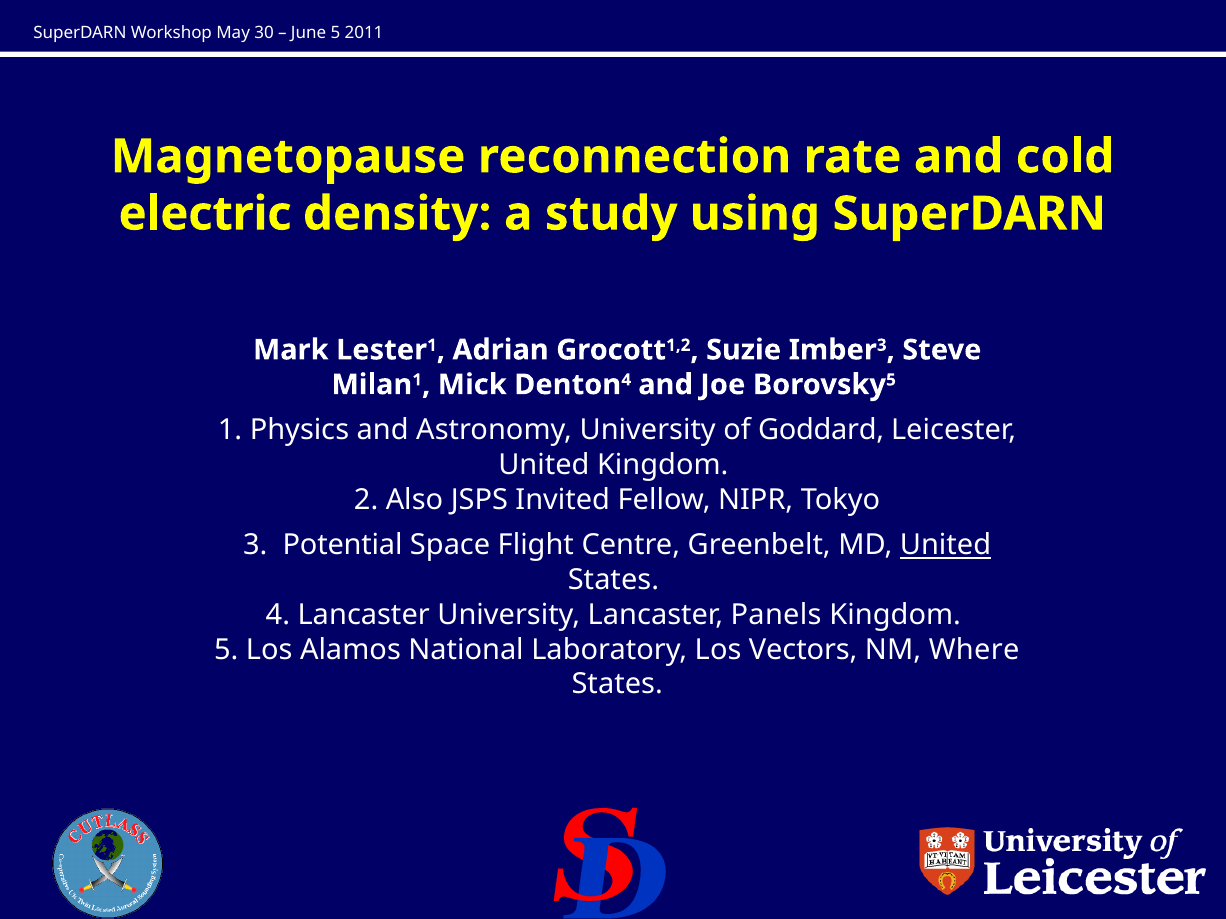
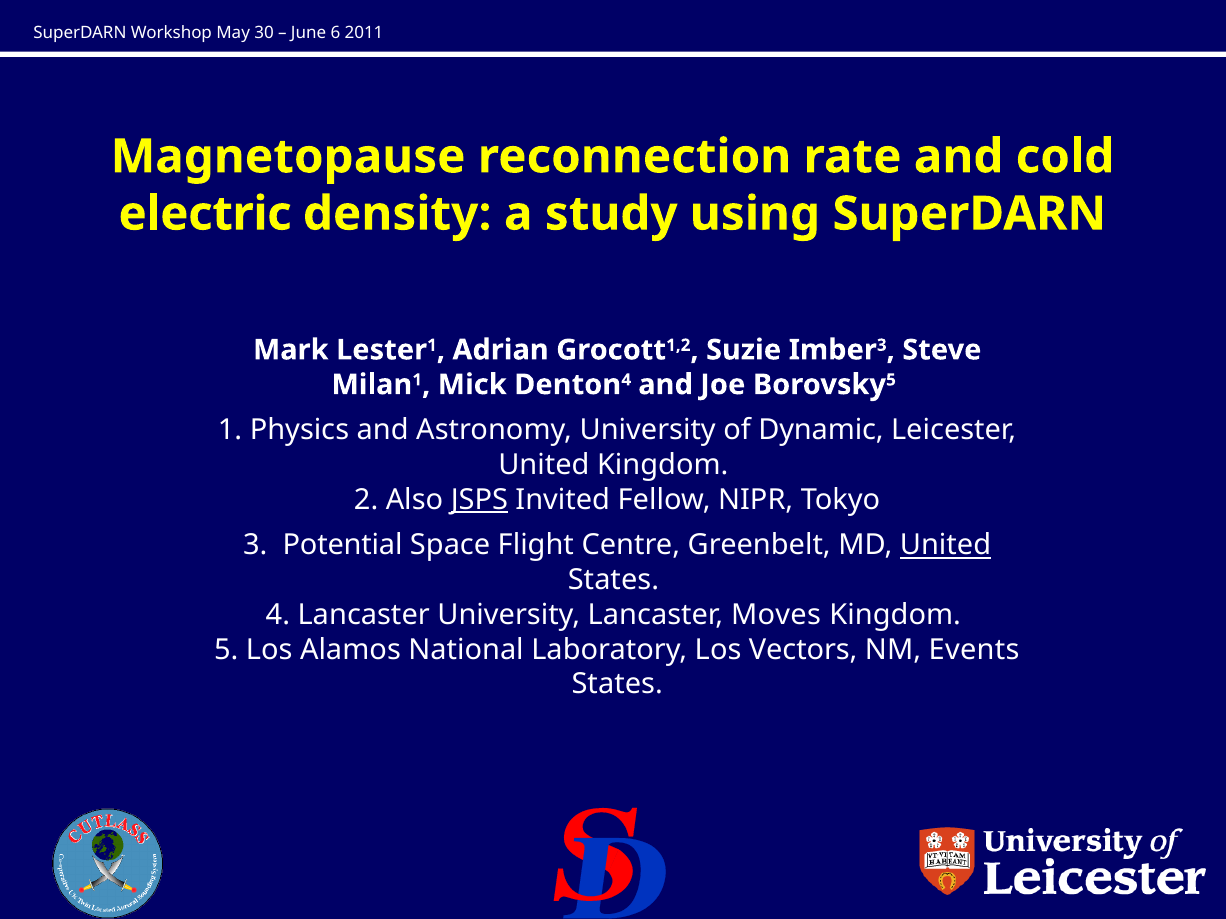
5: 5 -> 6 (335, 33)
Goddard: Goddard -> Dynamic (821, 431)
JSPS underline: none -> present (479, 500)
Panels: Panels -> Moves (776, 615)
Where: Where -> Events (974, 650)
